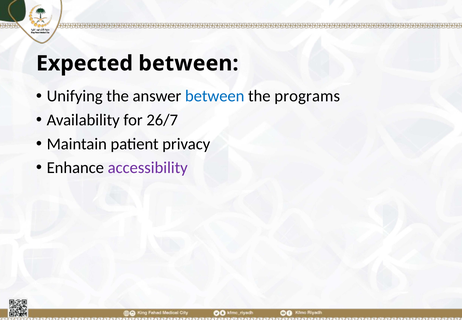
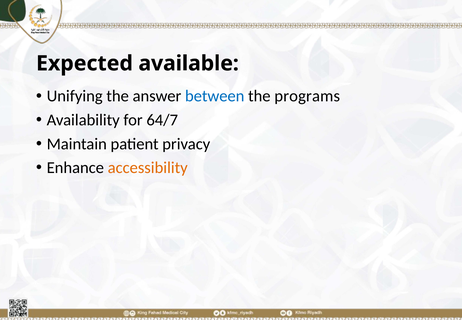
Expected between: between -> available (189, 63)
26/7: 26/7 -> 64/7 (162, 120)
accessibility colour: purple -> orange (148, 168)
